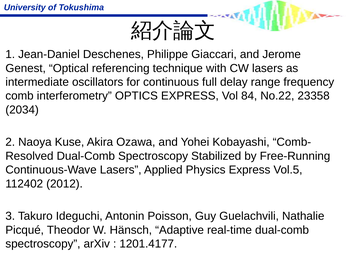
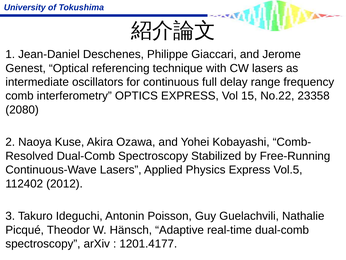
84: 84 -> 15 (249, 96)
2034: 2034 -> 2080 (22, 110)
